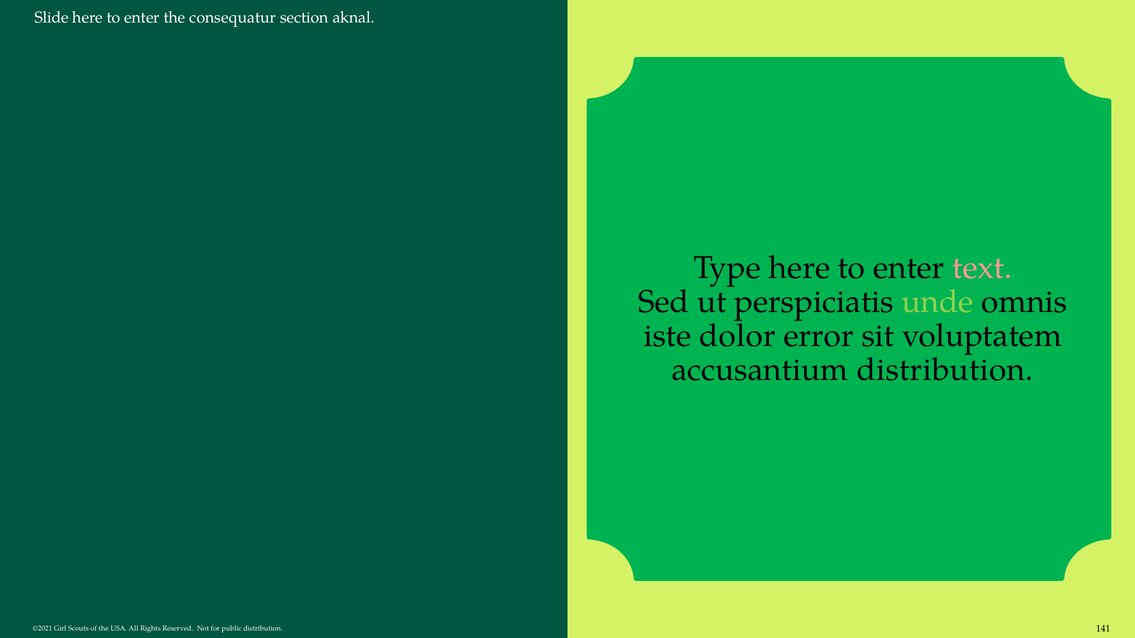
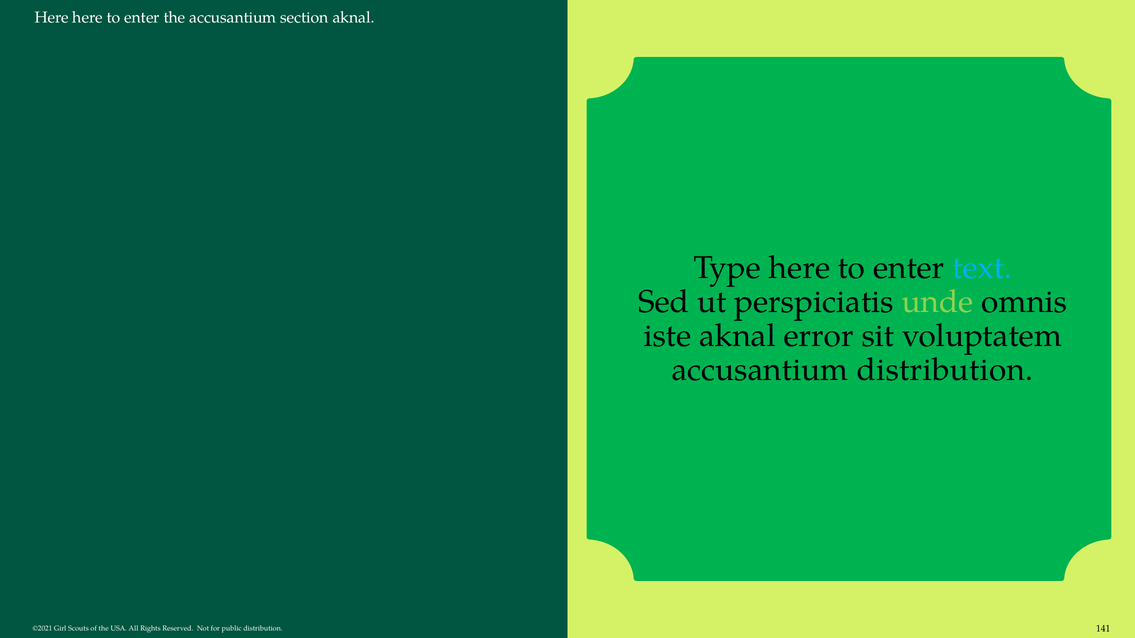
Slide: Slide -> Here (52, 18)
the consequatur: consequatur -> accusantium (233, 18)
text colour: pink -> light blue (982, 268)
iste dolor: dolor -> aknal (738, 336)
